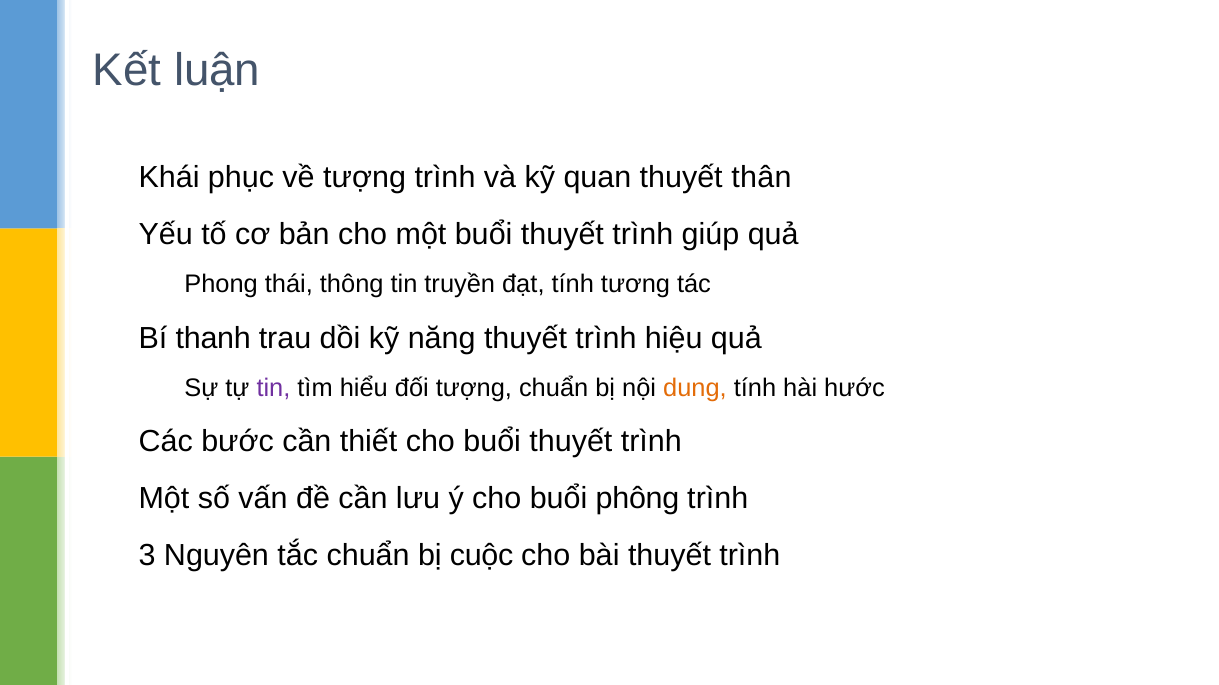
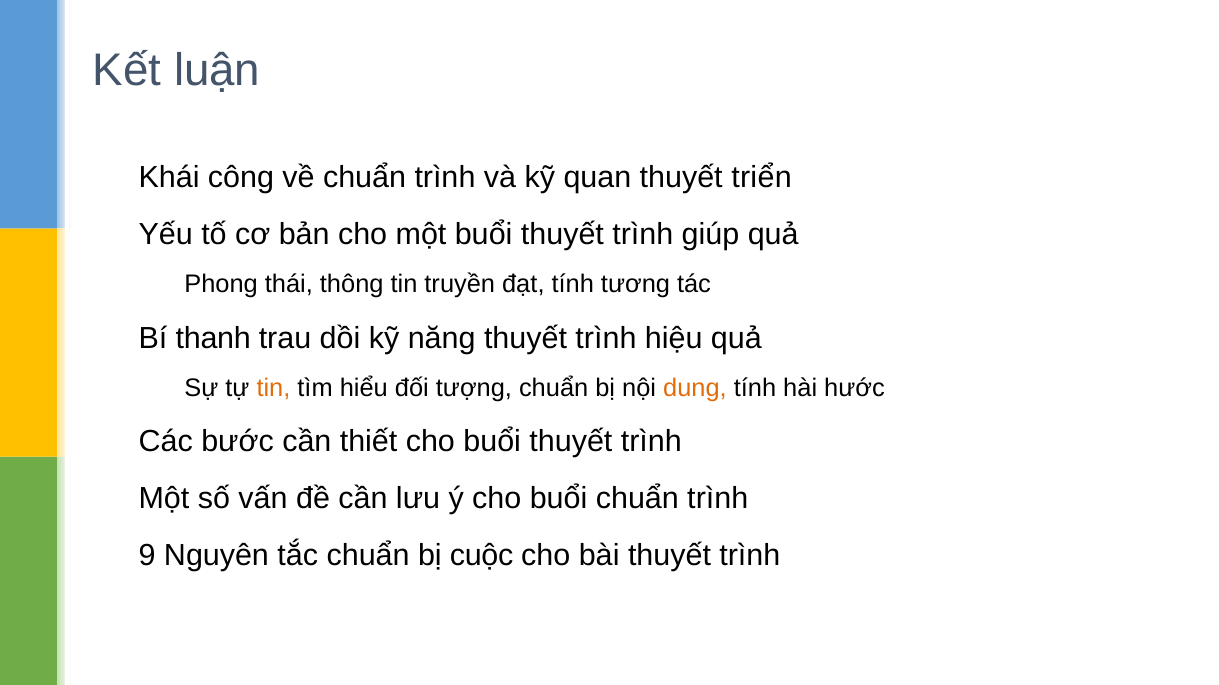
phục: phục -> công (241, 178)
về tượng: tượng -> chuẩn (365, 178)
thân: thân -> triển (762, 178)
tin colour: purple -> orange (273, 388)
buổi phông: phông -> chuẩn (637, 499)
3: 3 -> 9 (147, 556)
